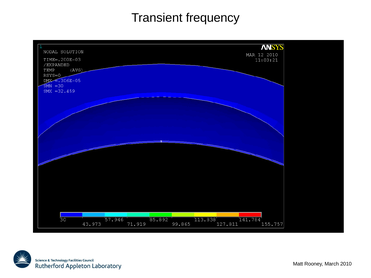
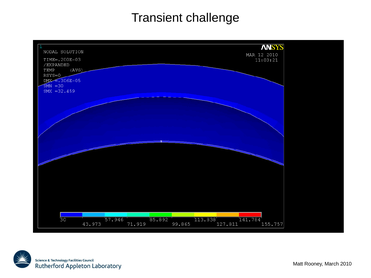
frequency: frequency -> challenge (213, 18)
